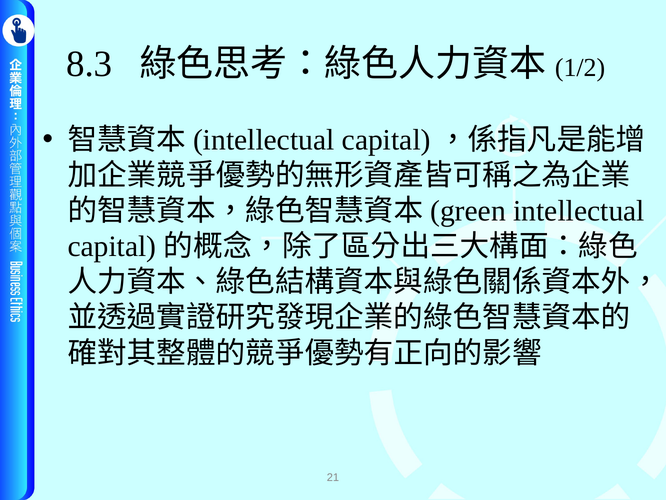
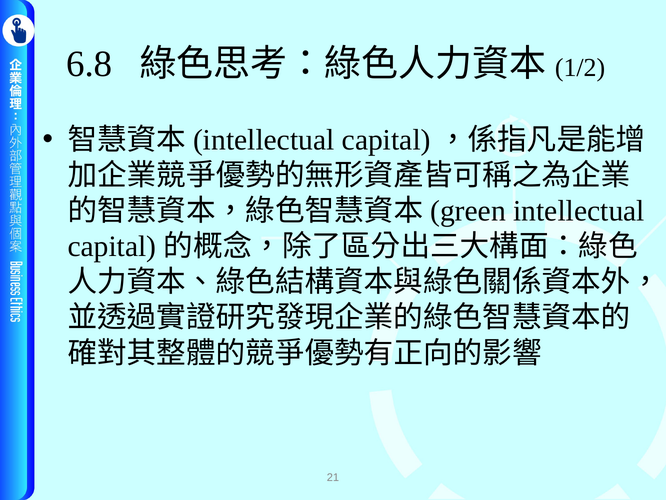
8.3: 8.3 -> 6.8 (89, 64)
